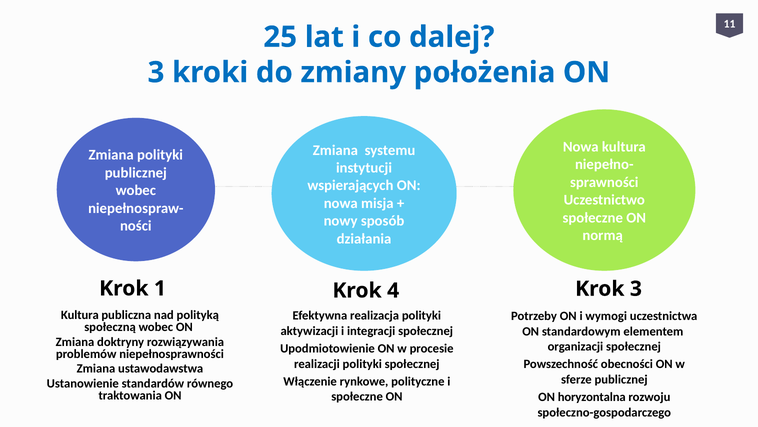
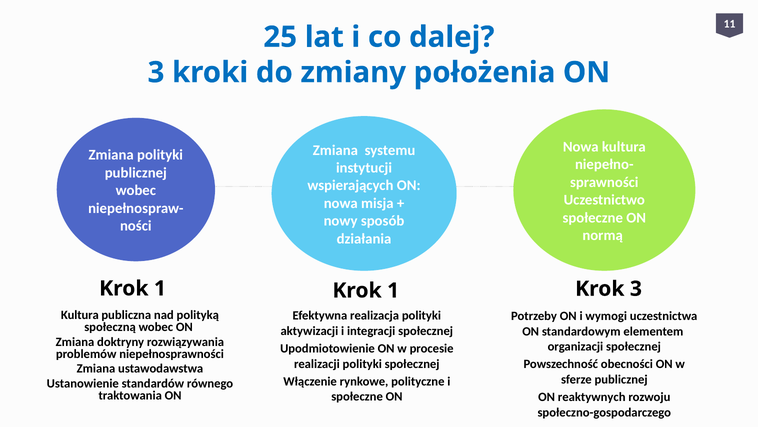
4: 4 -> 1 (393, 290)
horyzontalna: horyzontalna -> reaktywnych (592, 397)
